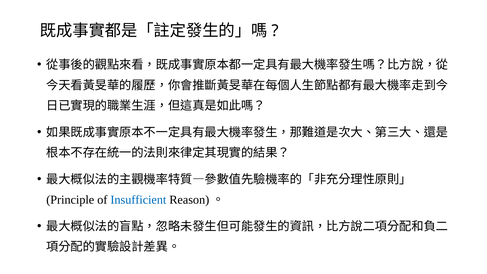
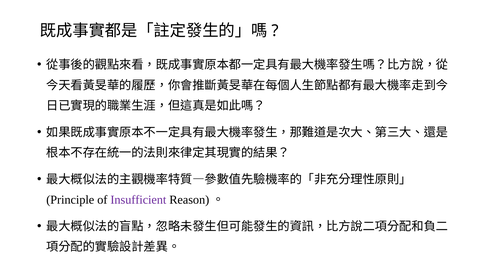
Insufficient colour: blue -> purple (138, 200)
